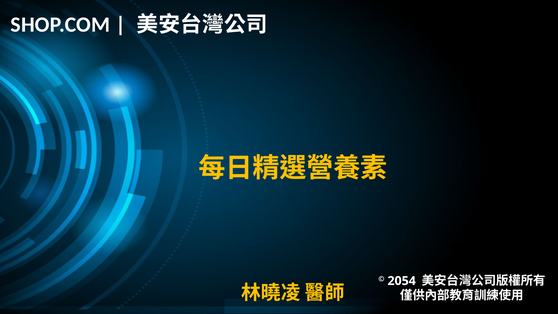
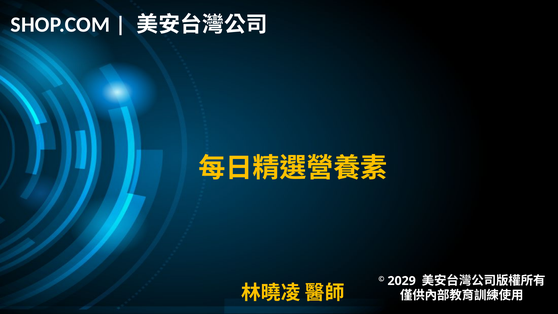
2054: 2054 -> 2029 (402, 281)
